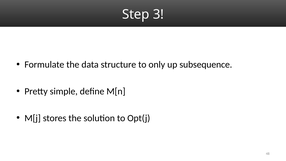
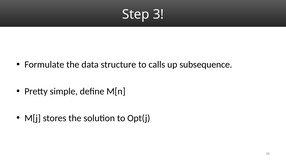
only: only -> calls (157, 65)
